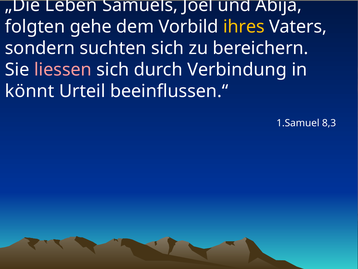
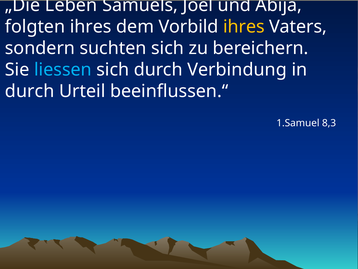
folgten gehe: gehe -> ihres (91, 27)
liessen colour: pink -> light blue (63, 70)
könnt: könnt -> durch (30, 91)
